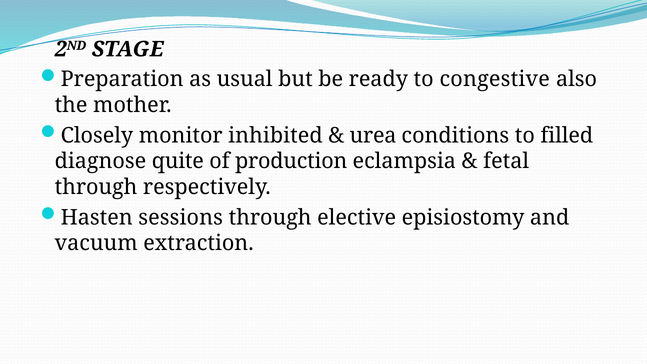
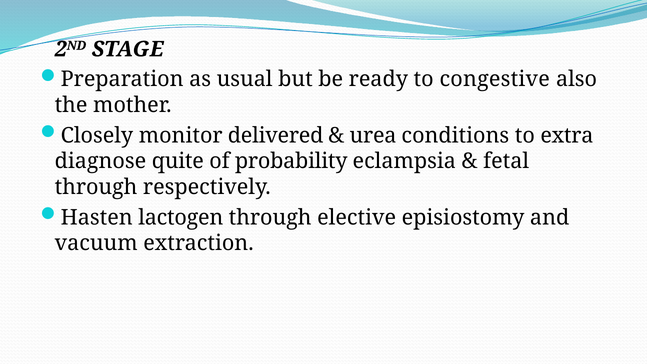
inhibited: inhibited -> delivered (276, 135)
filled: filled -> extra (567, 135)
production: production -> probability (291, 161)
sessions: sessions -> lactogen (181, 217)
